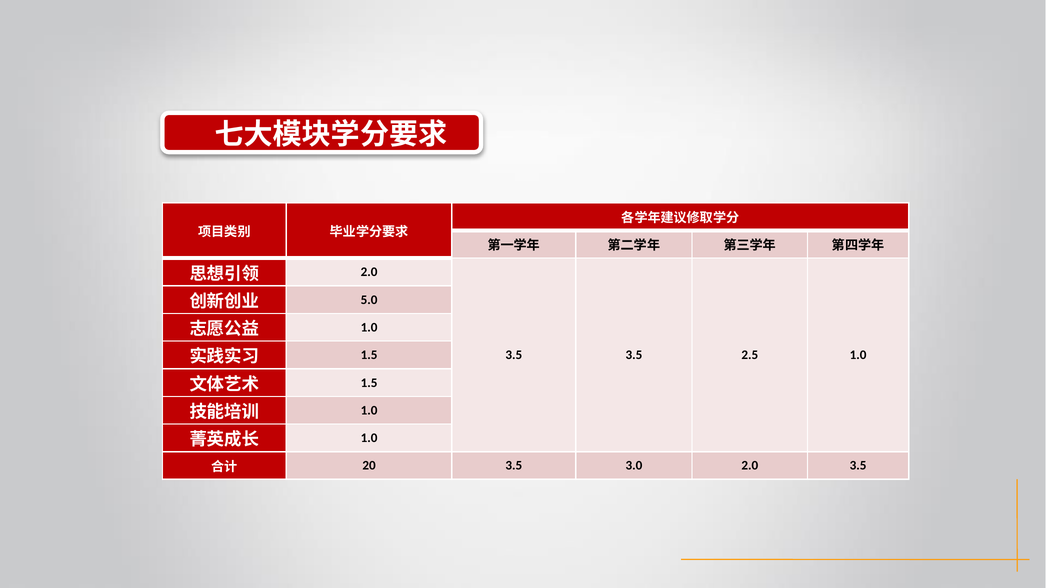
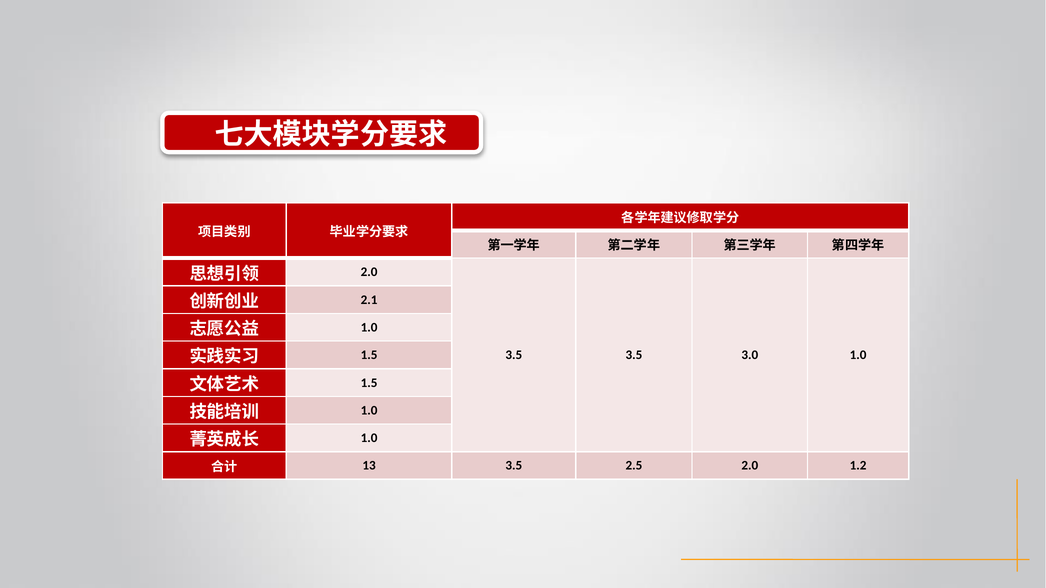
5.0: 5.0 -> 2.1 (369, 300)
2.5: 2.5 -> 3.0 (750, 355)
20: 20 -> 13 (369, 466)
3.0: 3.0 -> 2.5 (634, 466)
3.5: 3.5 -> 1.2 (858, 466)
